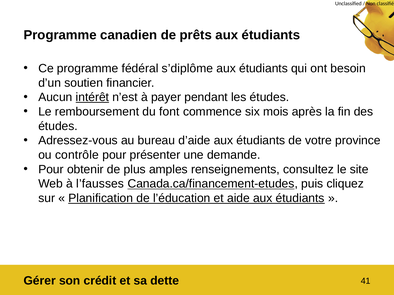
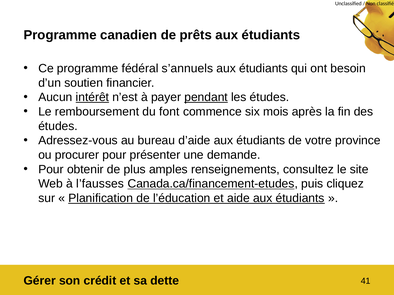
s’diplôme: s’diplôme -> s’annuels (187, 68)
pendant underline: none -> present (206, 97)
contrôle: contrôle -> procurer (77, 155)
